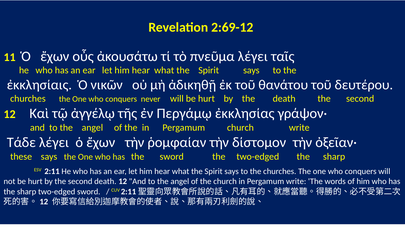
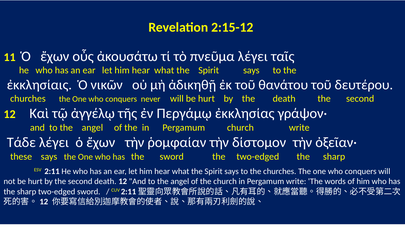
2:69-12: 2:69-12 -> 2:15-12 (232, 27)
